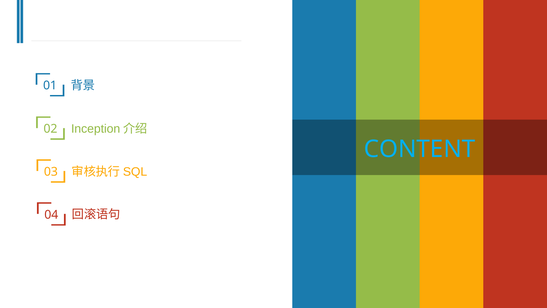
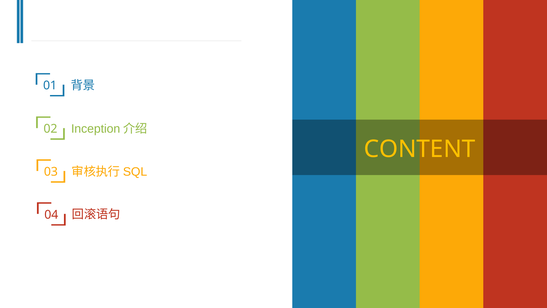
CONTENT colour: light blue -> yellow (420, 149)
